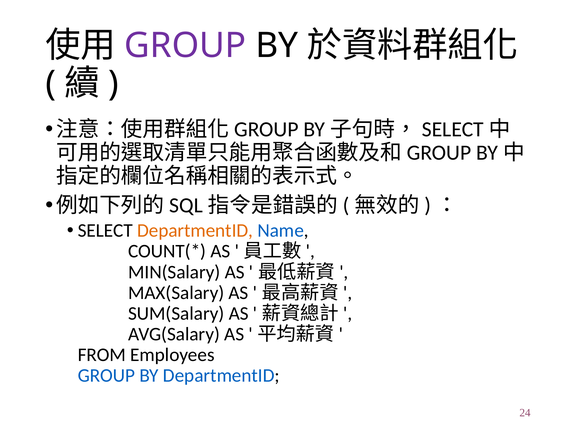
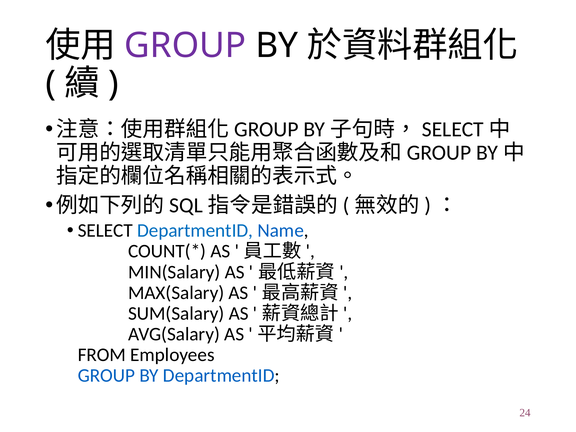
DepartmentID colour: orange -> blue (195, 231)
